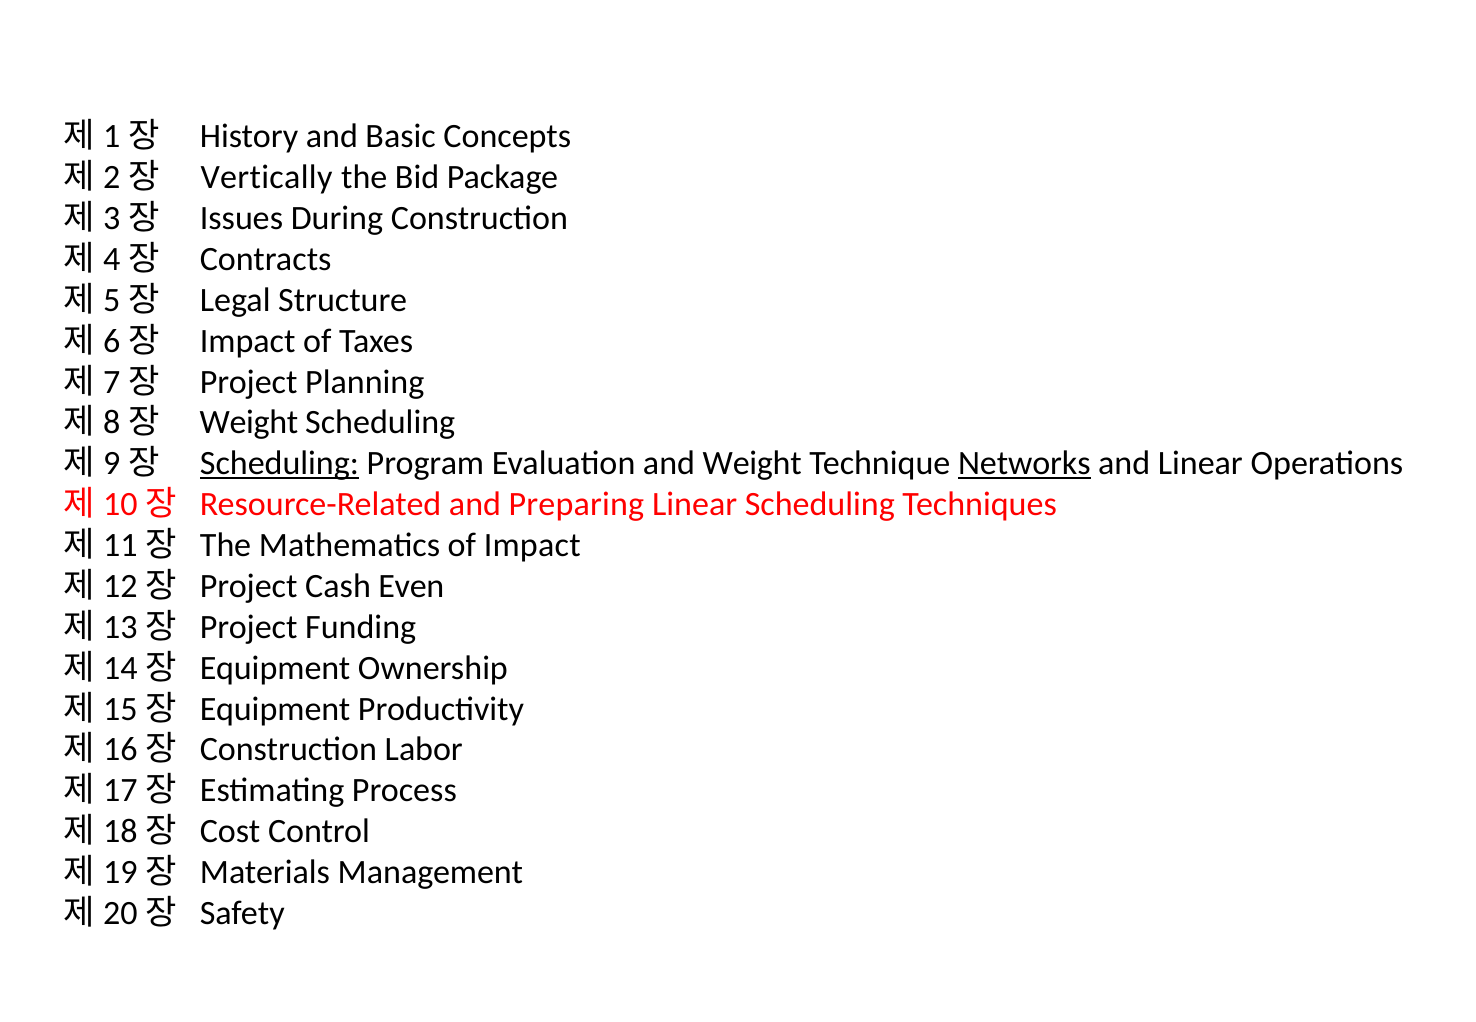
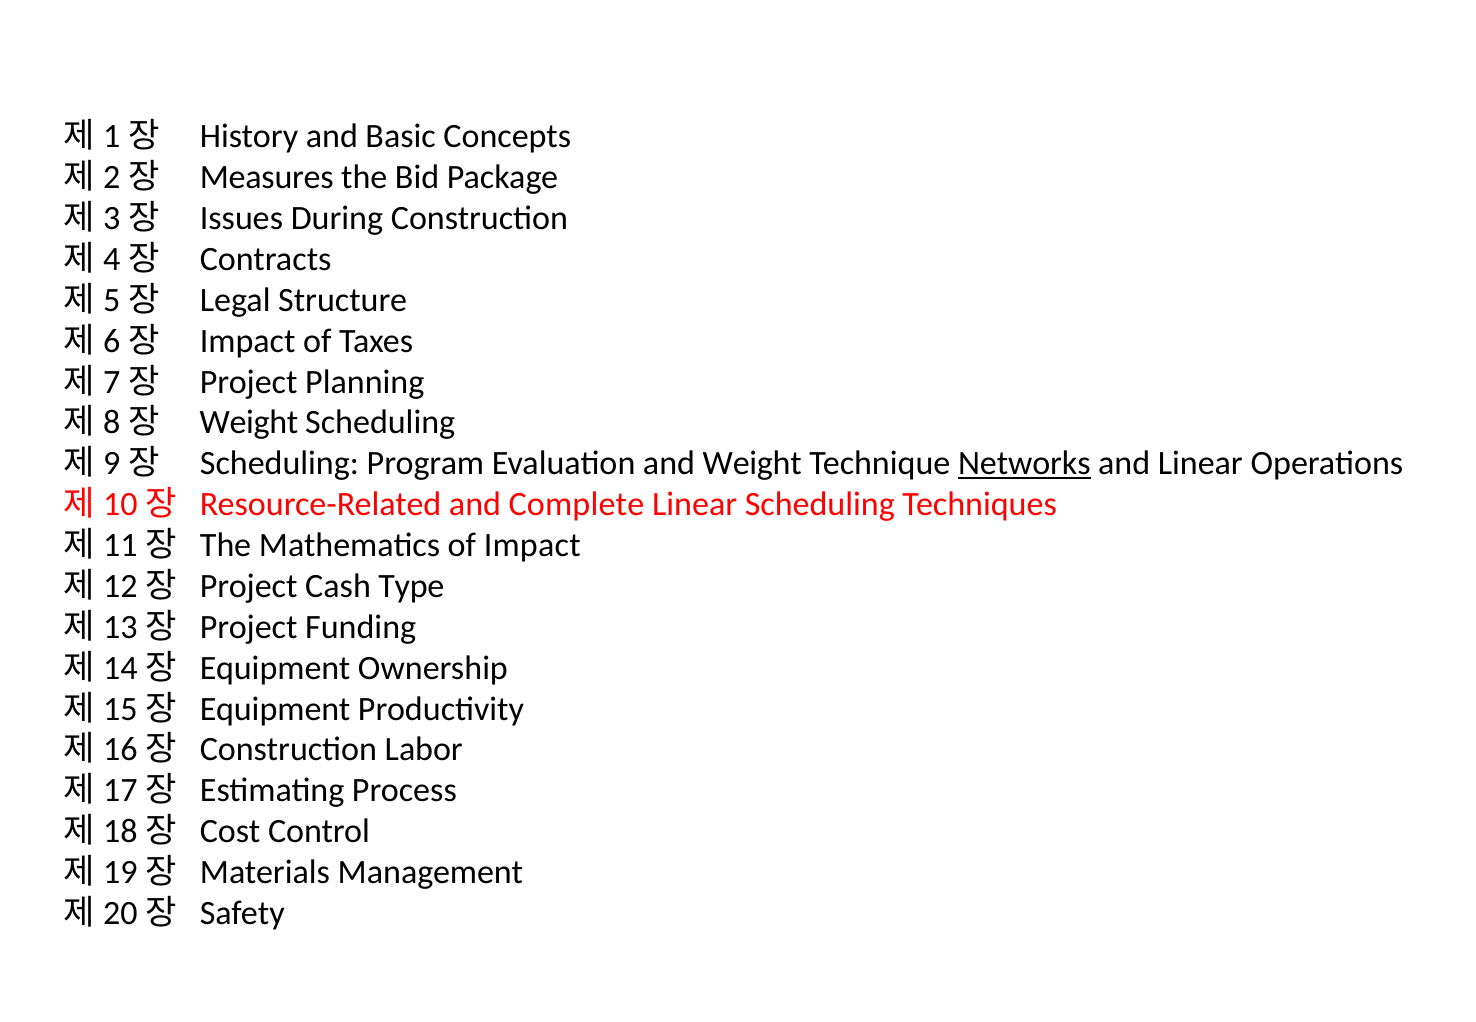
Vertically: Vertically -> Measures (267, 177)
Scheduling underline: present -> none (279, 463)
Preparing: Preparing -> Complete (576, 504)
Even: Even -> Type (411, 586)
